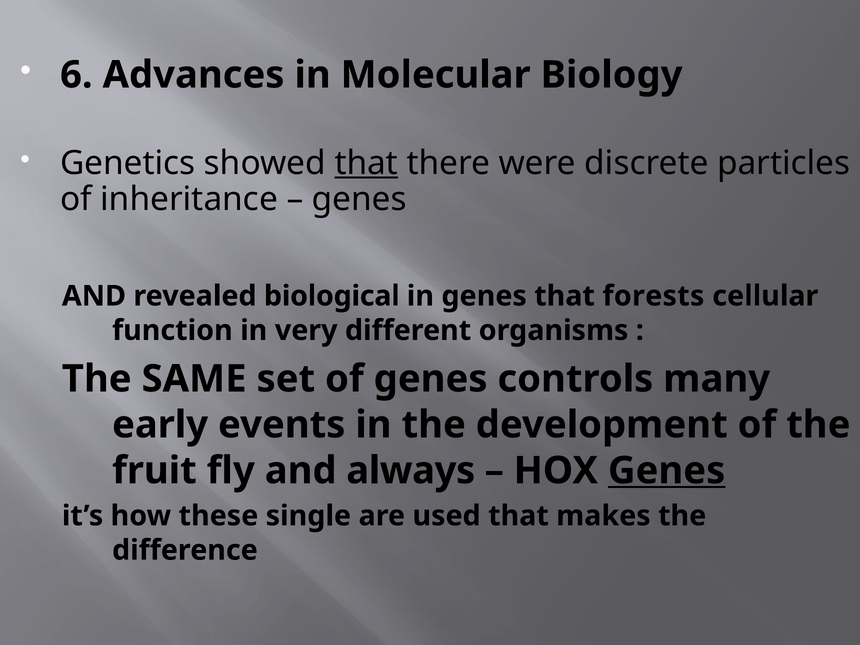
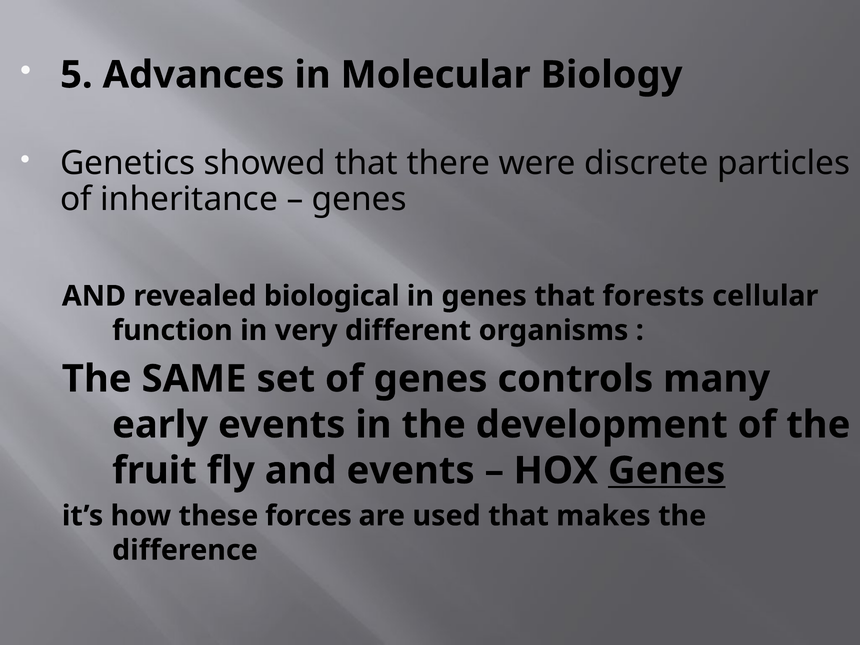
6: 6 -> 5 (76, 75)
that underline: present -> none (366, 163)
and always: always -> events (411, 471)
single: single -> forces (308, 516)
